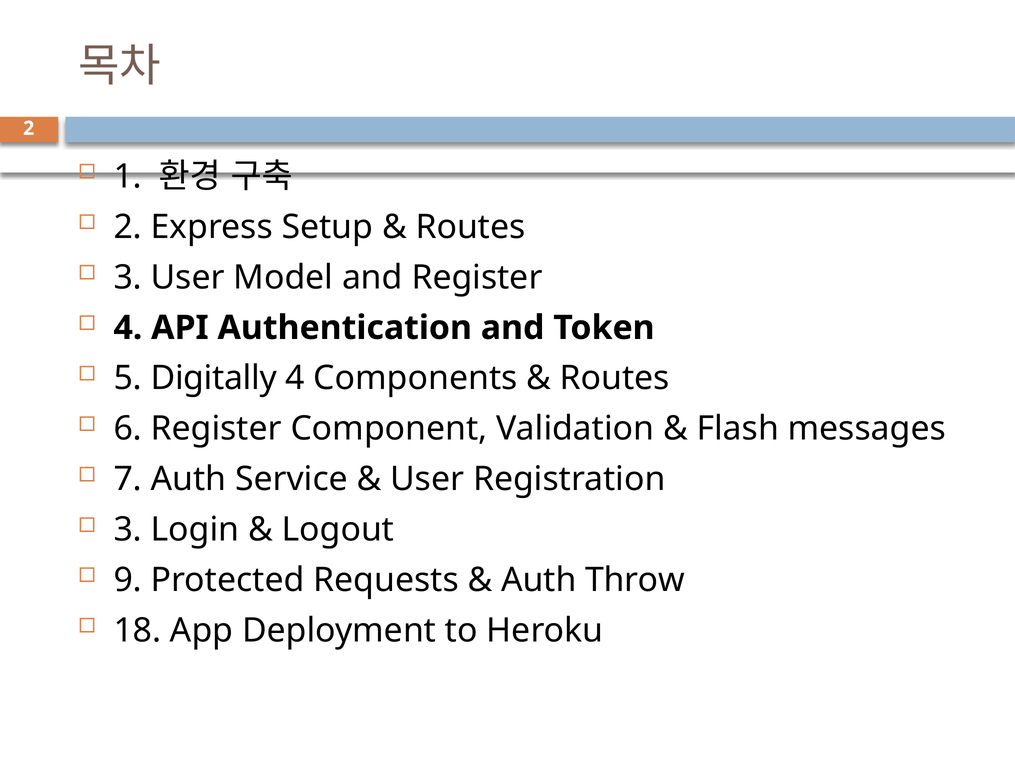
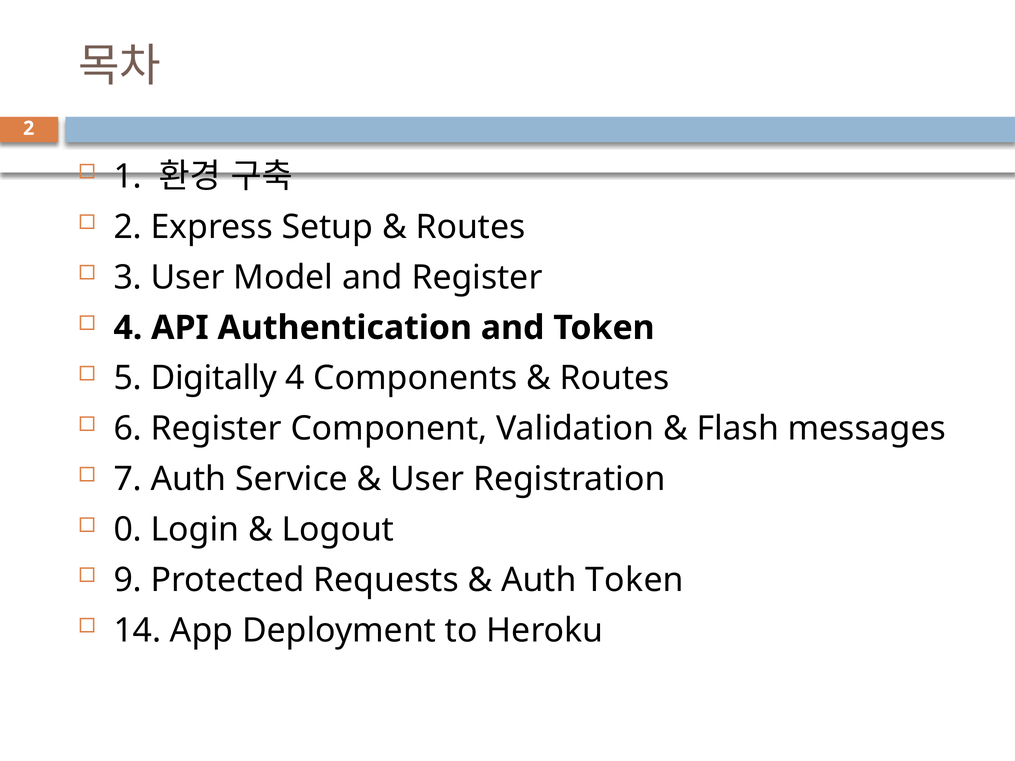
3: 3 -> 0 (128, 530)
Auth Throw: Throw -> Token (635, 580)
18: 18 -> 14 (137, 631)
